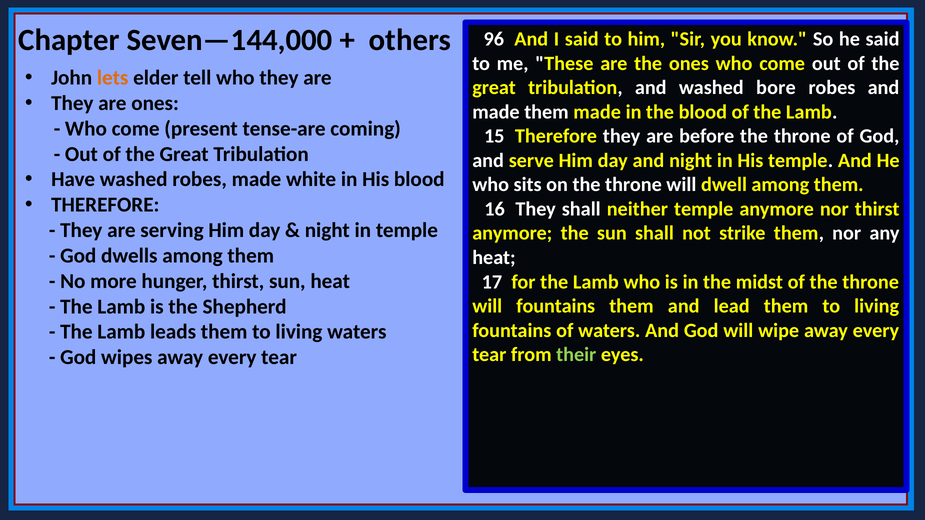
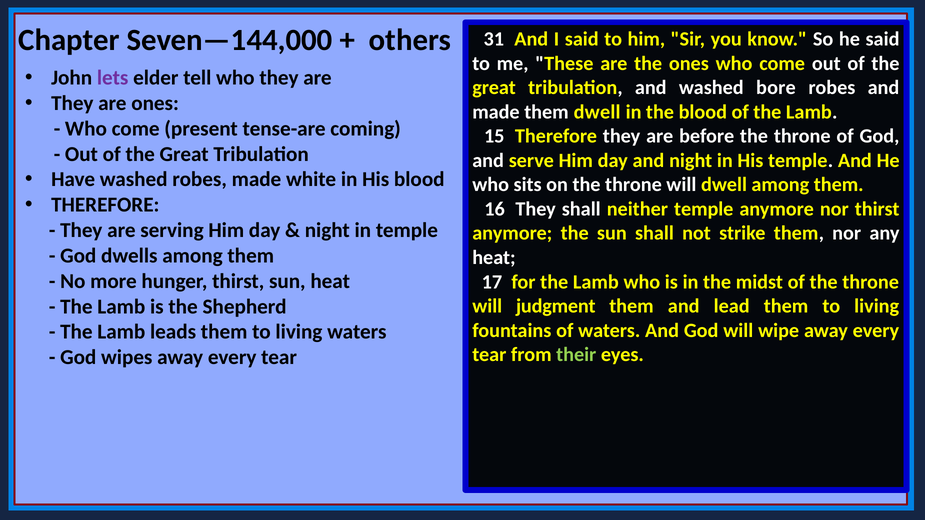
96: 96 -> 31 (494, 39)
lets colour: orange -> purple (113, 78)
them made: made -> dwell (597, 112)
will fountains: fountains -> judgment (556, 306)
